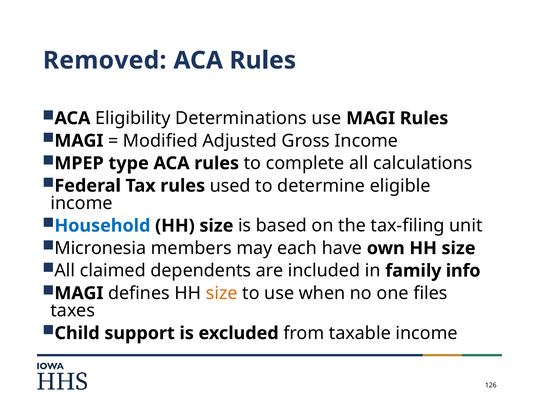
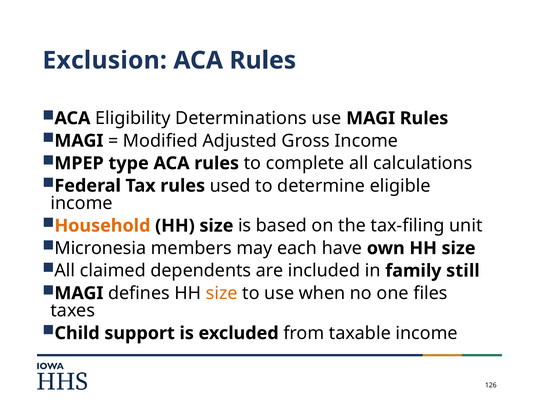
Removed: Removed -> Exclusion (105, 60)
Household colour: blue -> orange (102, 226)
info: info -> still (463, 271)
